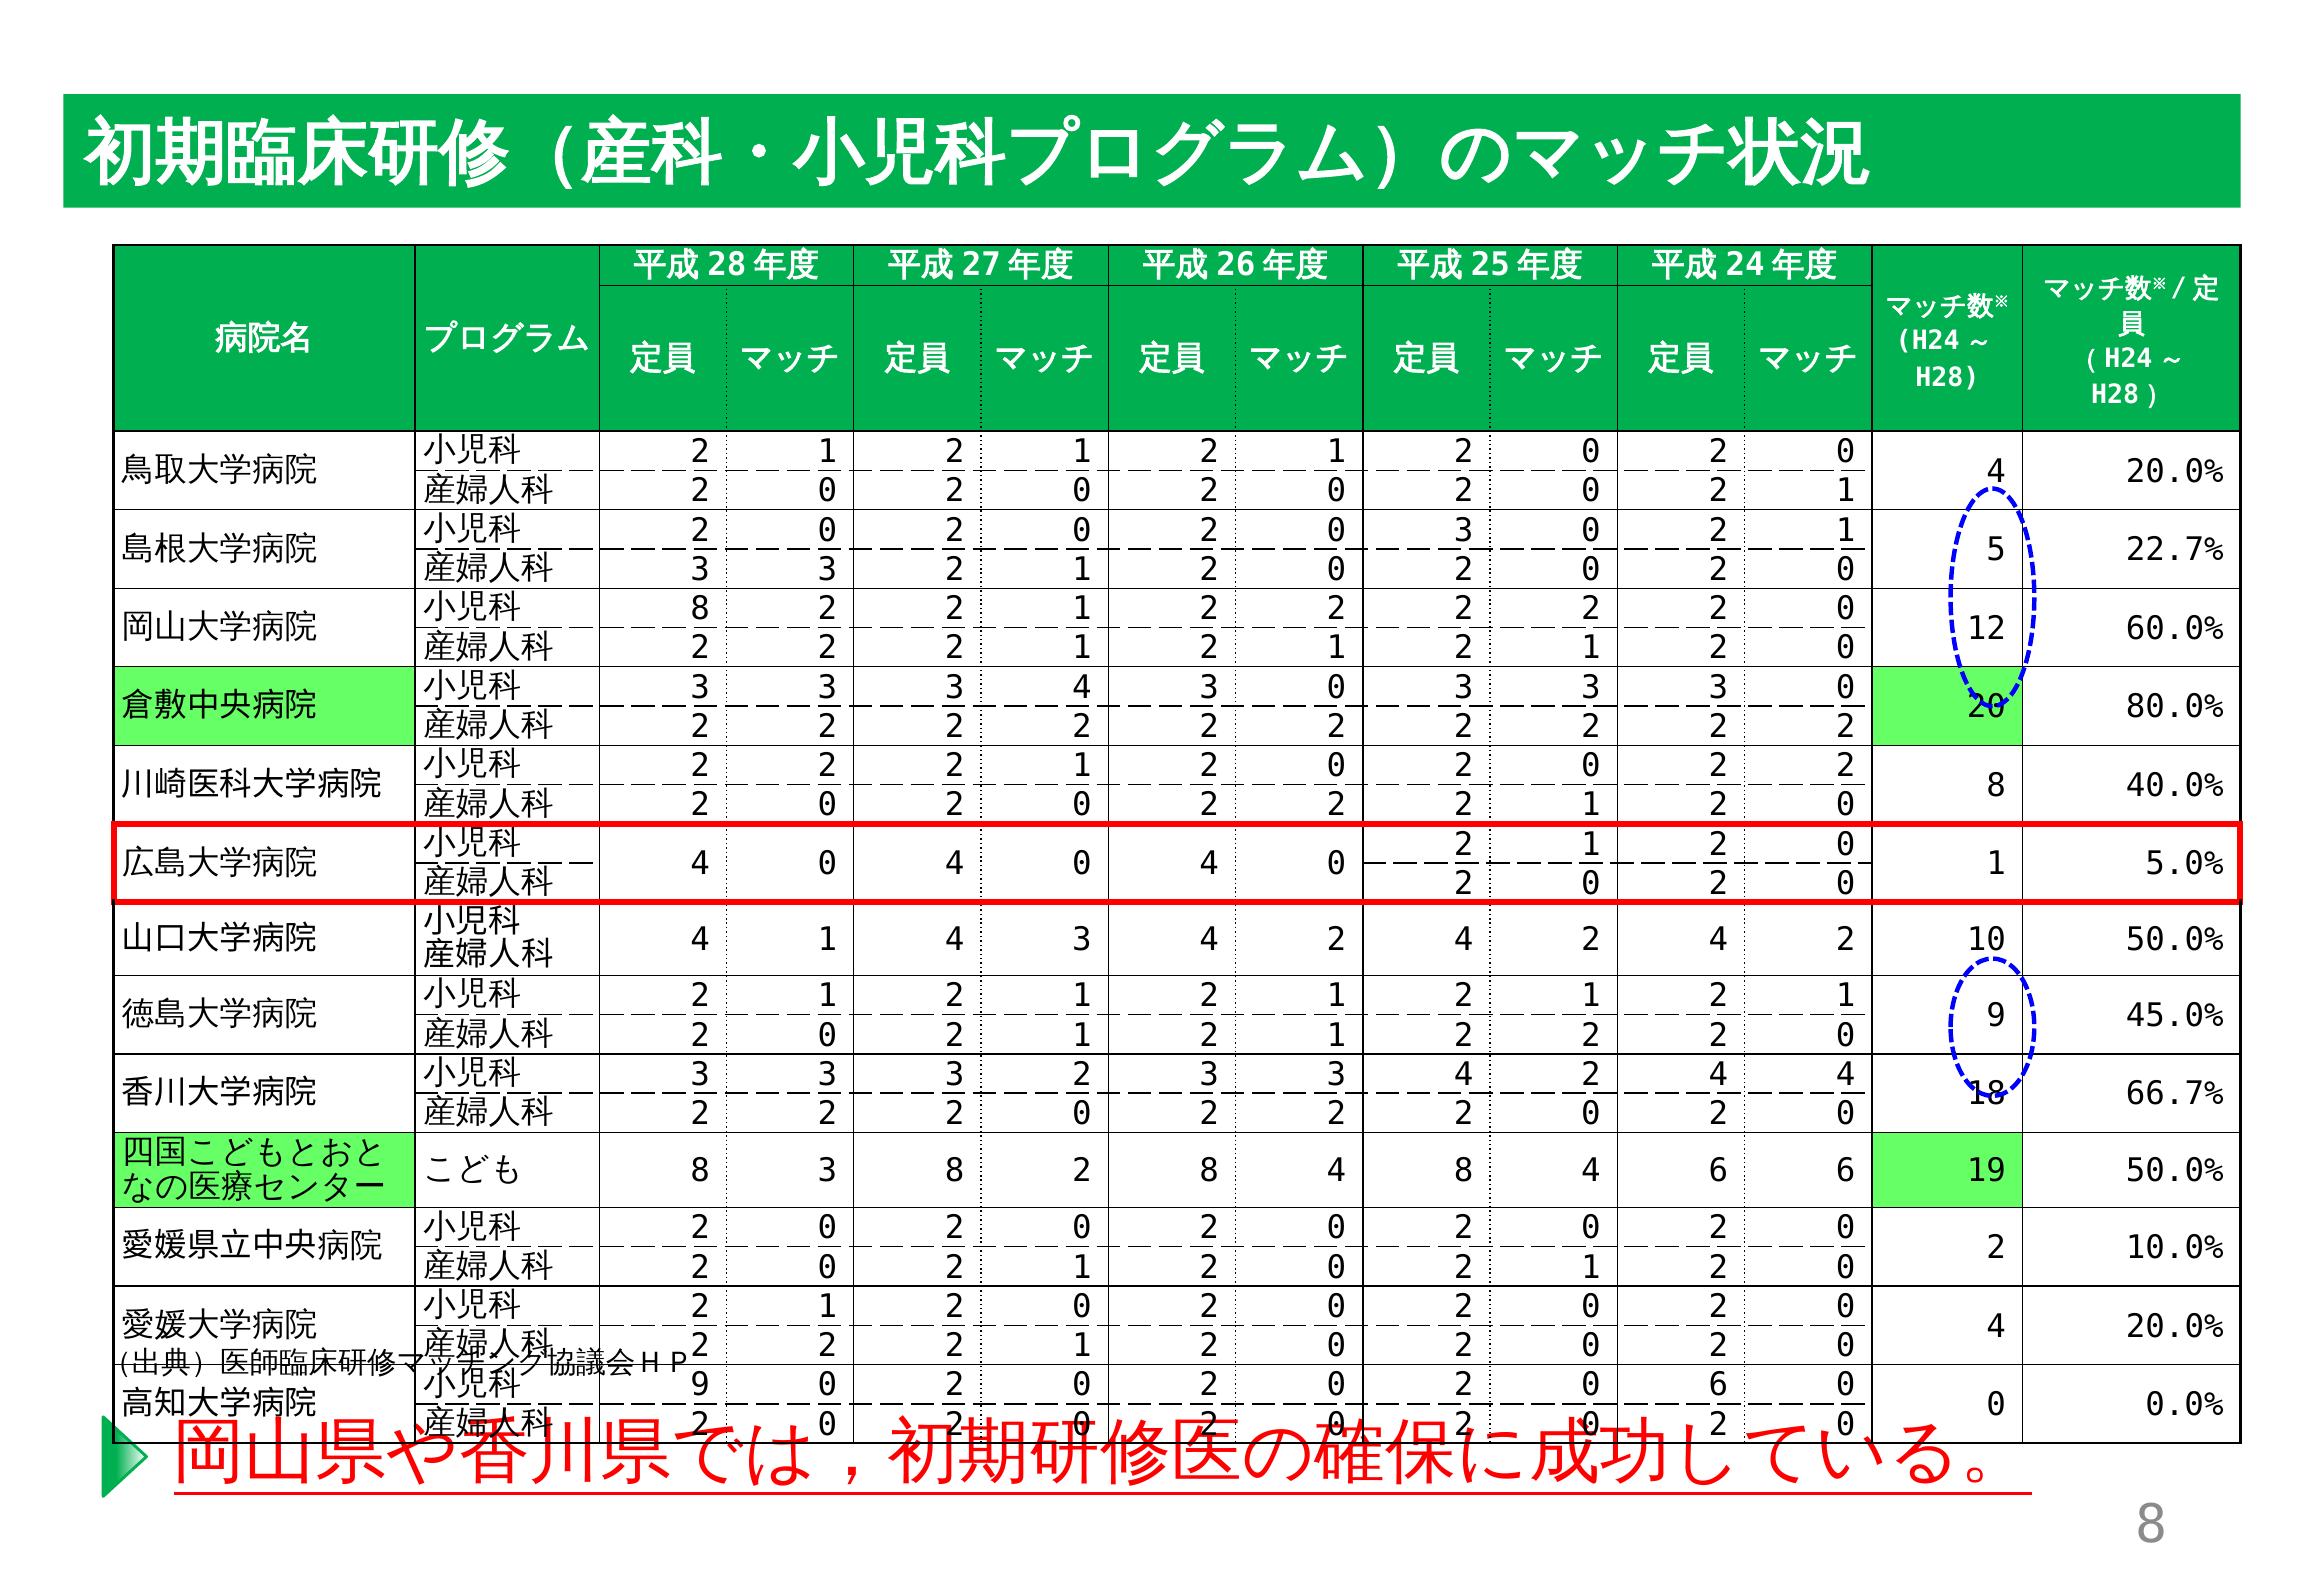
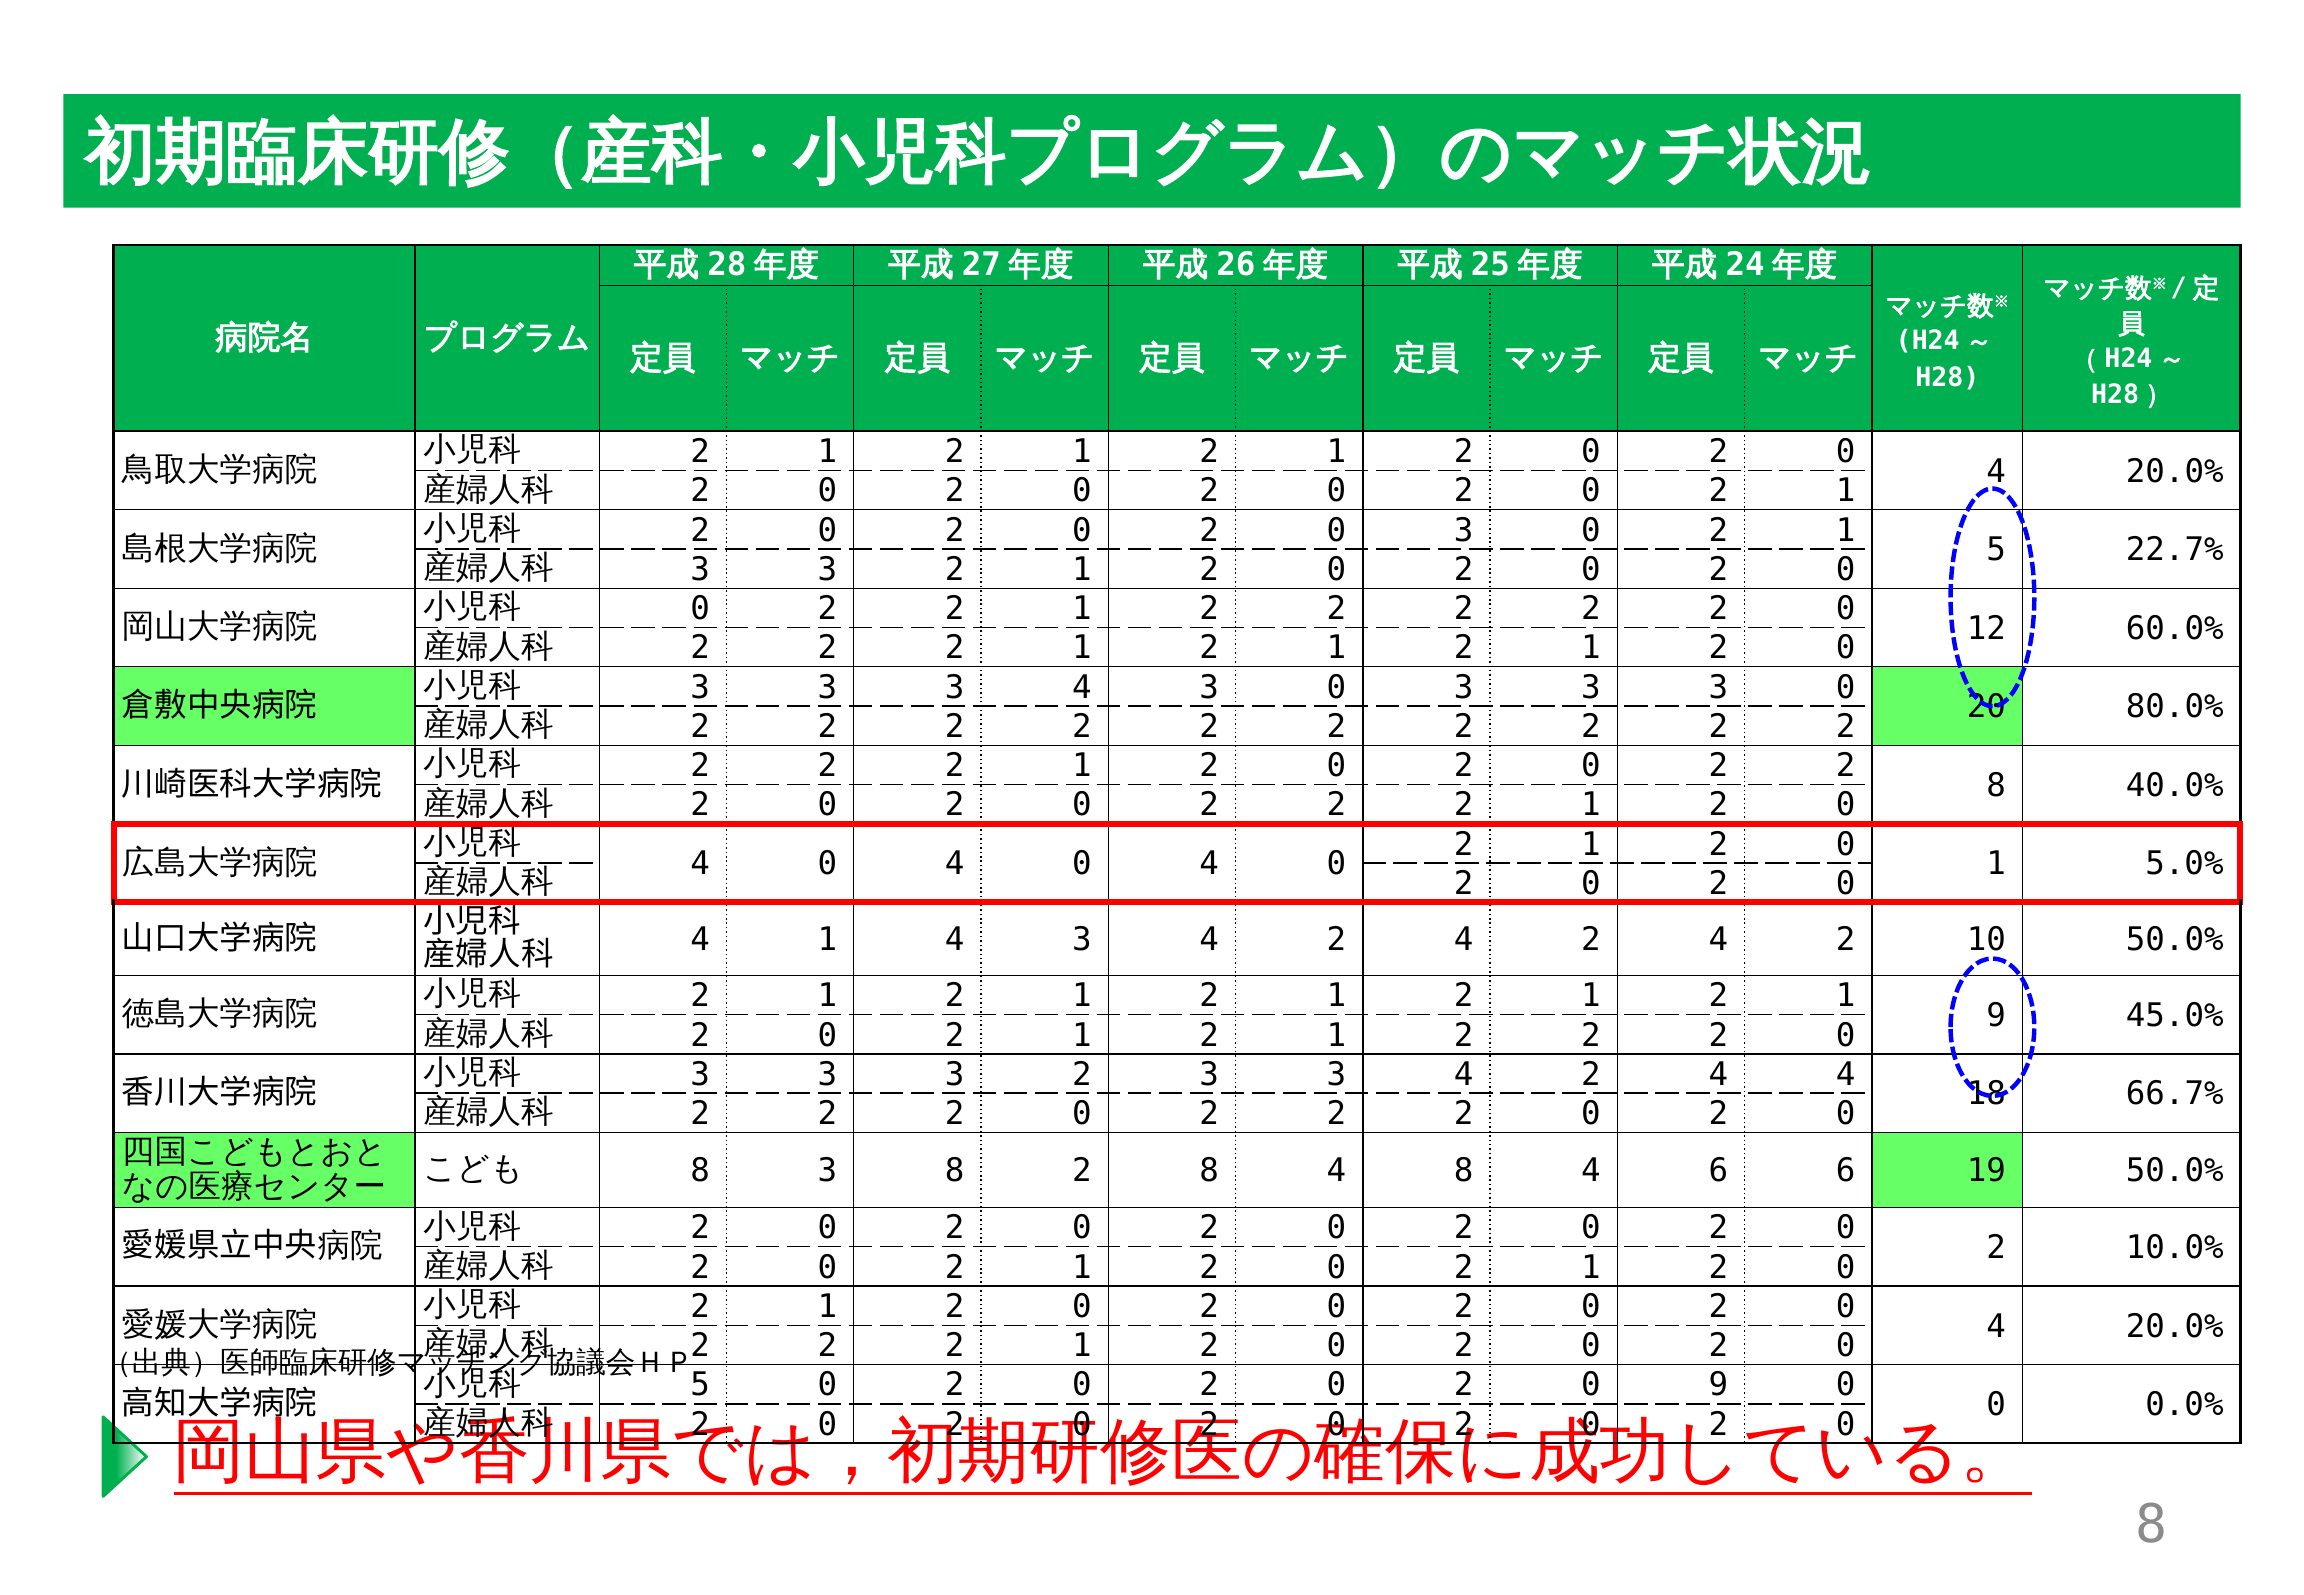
8: 8 -> 0 (700, 609)
9: 9 -> 5 (700, 1385)
0 6: 6 -> 9 (1718, 1385)
